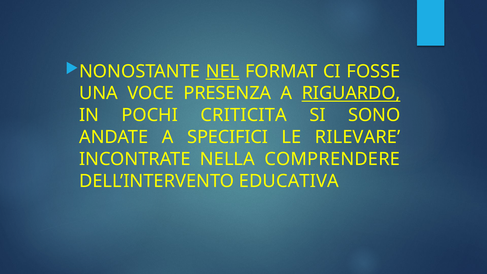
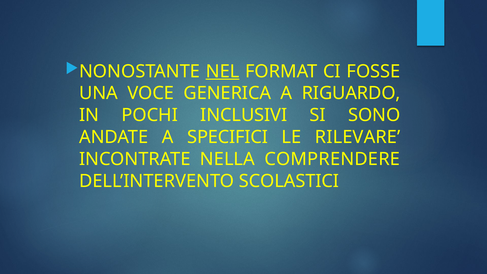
PRESENZA: PRESENZA -> GENERICA (227, 93)
RIGUARDO underline: present -> none (351, 93)
CRITICITA: CRITICITA -> INCLUSIVI (244, 115)
EDUCATIVA: EDUCATIVA -> SCOLASTICI (289, 181)
